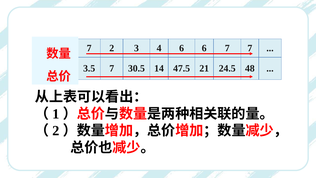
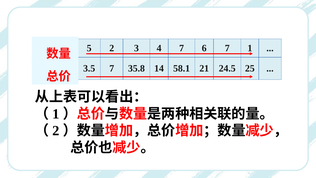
7: 7 -> 5 (89, 48)
4 6: 6 -> 7 (182, 48)
7 7: 7 -> 1 (250, 48)
30.5: 30.5 -> 35.8 (136, 68)
47.5: 47.5 -> 58.1 (182, 68)
48: 48 -> 25 (250, 68)
